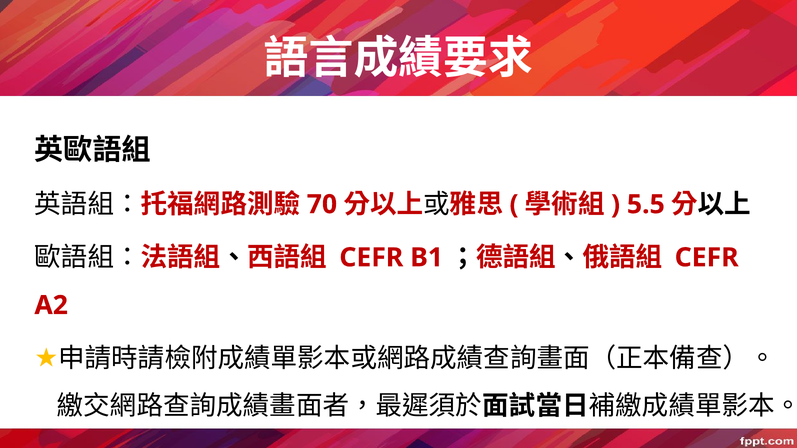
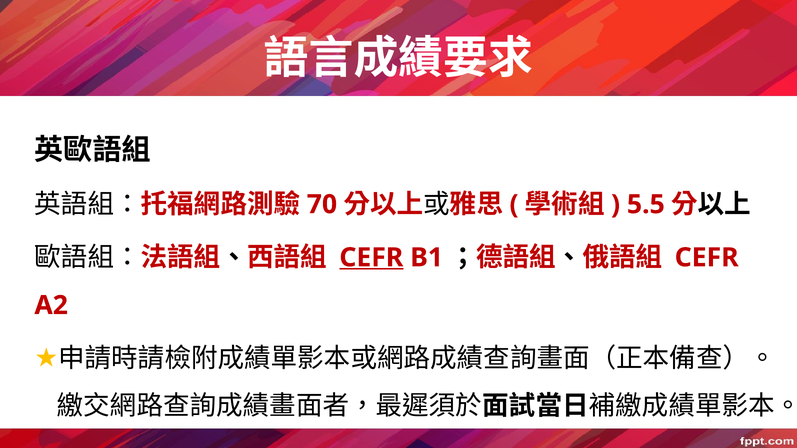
CEFR underline: none -> present (371, 258)
